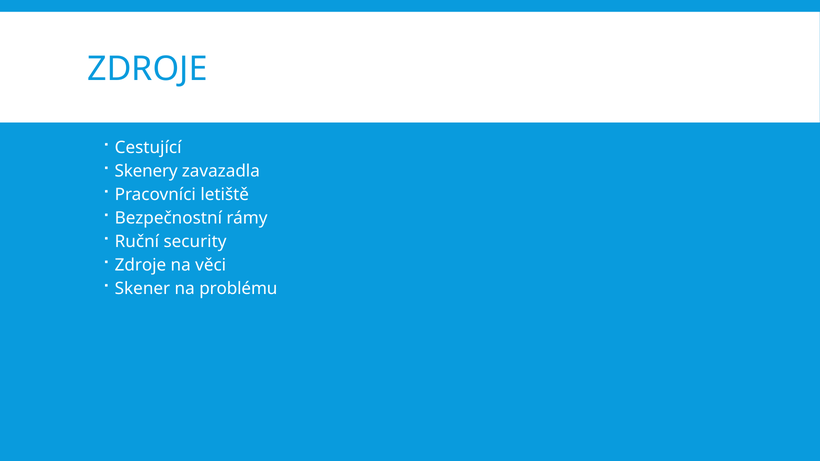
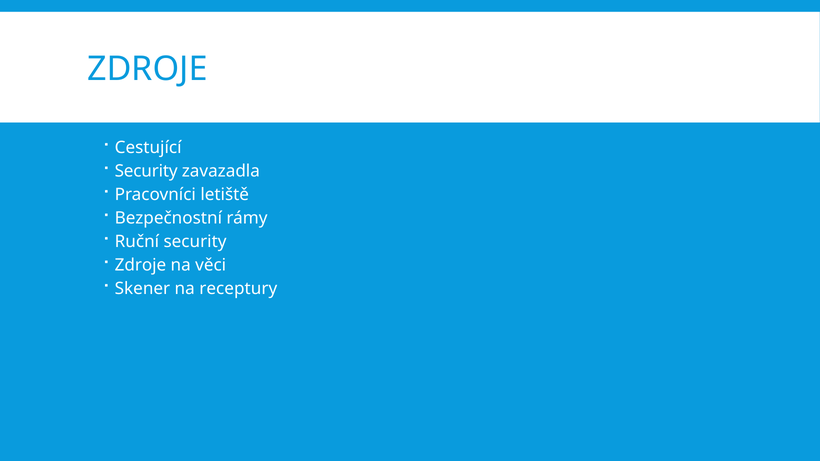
Skenery: Skenery -> Security (146, 171)
problému: problému -> receptury (238, 289)
